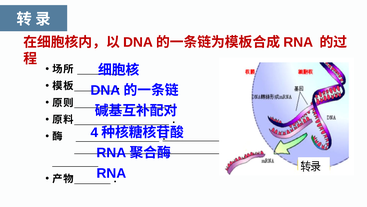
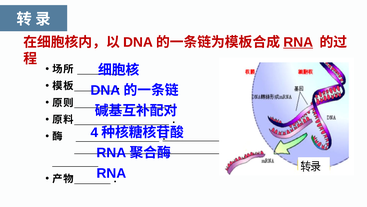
RNA underline: none -> present (298, 42)
